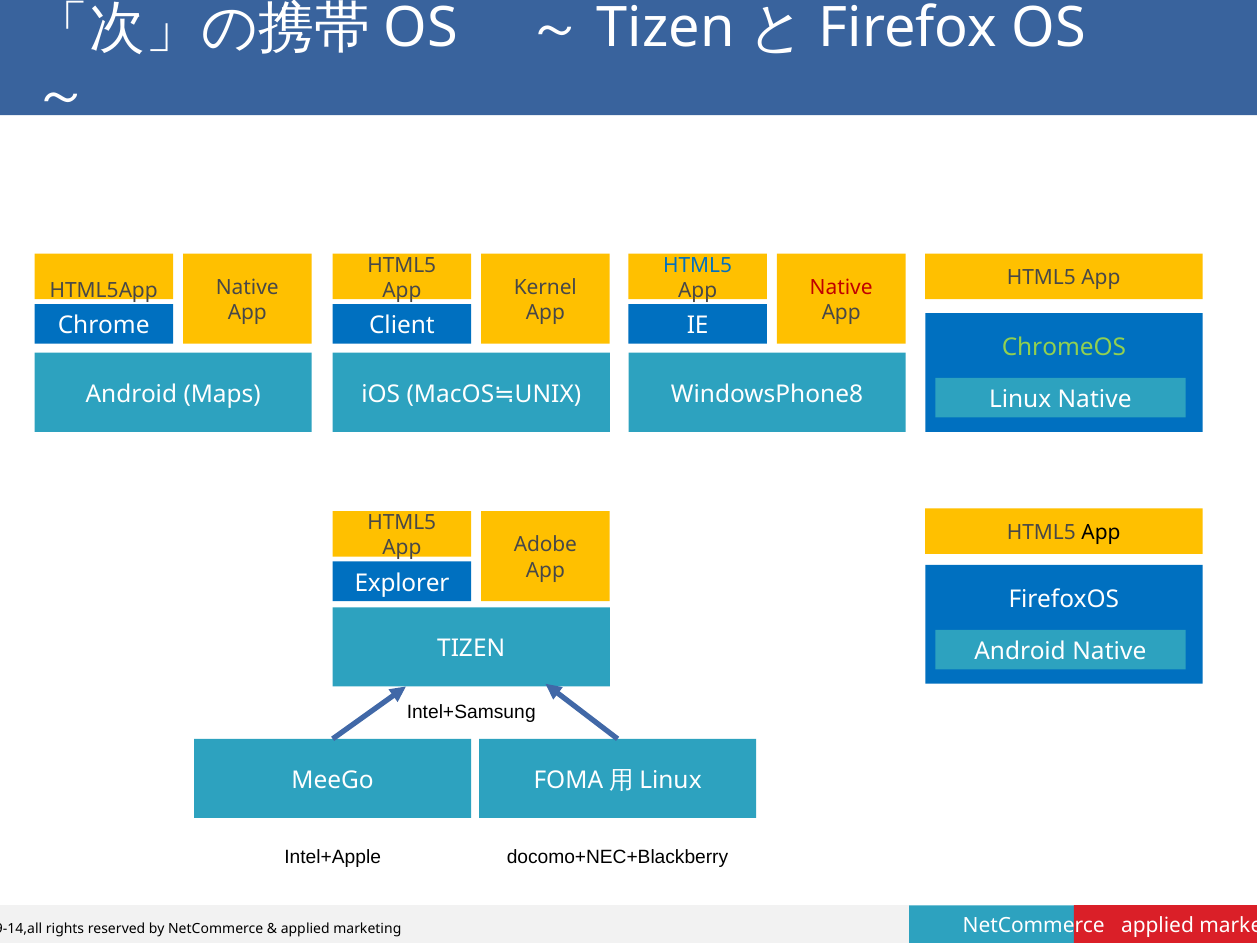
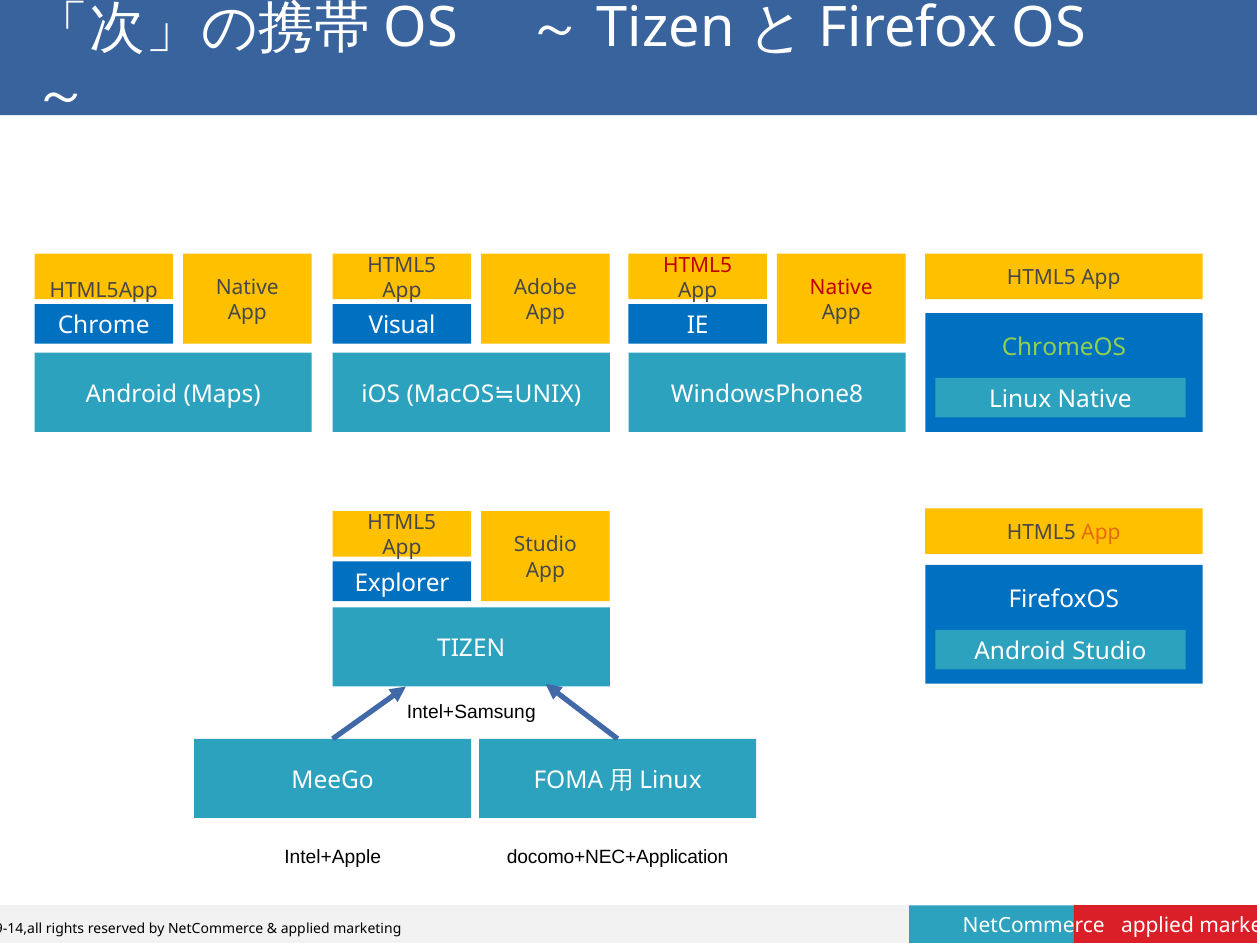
HTML5 colour: blue -> red (698, 265)
Kernel: Kernel -> Adobe (545, 287)
Client: Client -> Visual (402, 325)
App colour: black -> orange (1101, 532)
App Adobe: Adobe -> Studio (545, 545)
Android Native: Native -> Studio (1109, 651)
docomo+NEC+Blackberry: docomo+NEC+Blackberry -> docomo+NEC+Application (618, 857)
